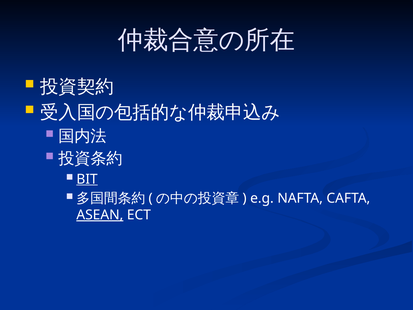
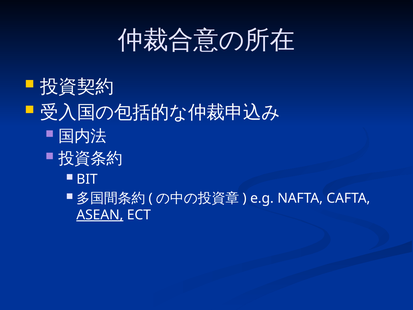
BIT underline: present -> none (87, 179)
